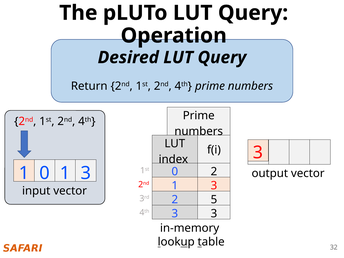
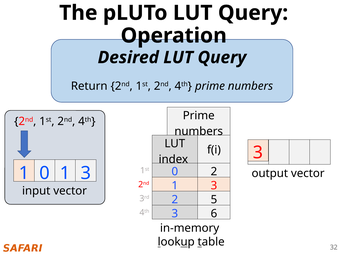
3: 3 -> 6 (214, 214)
